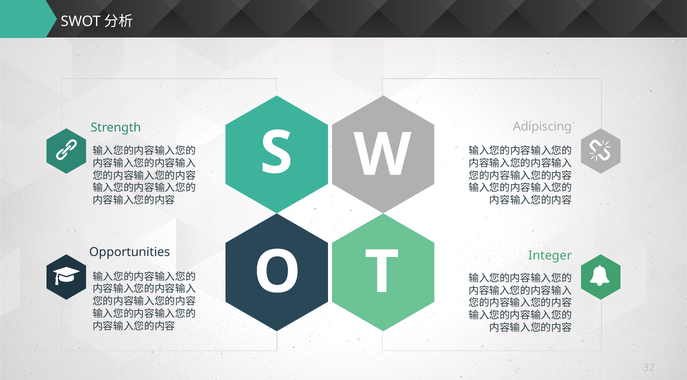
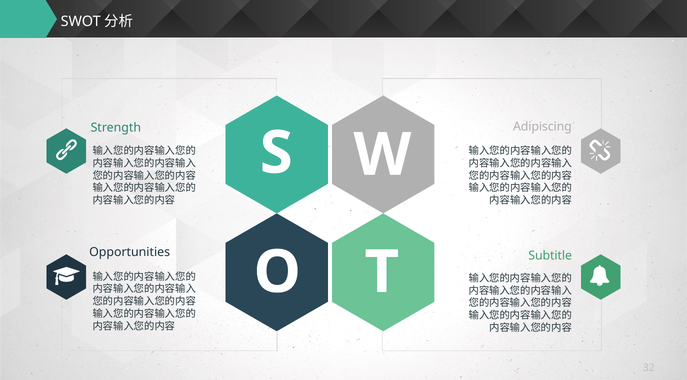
Integer: Integer -> Subtitle (550, 256)
